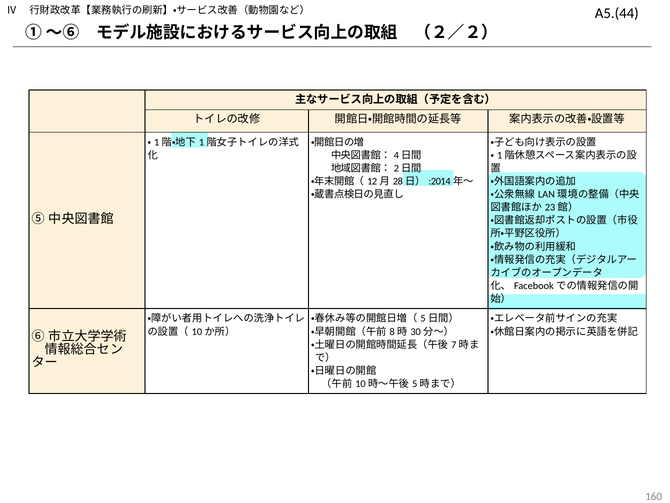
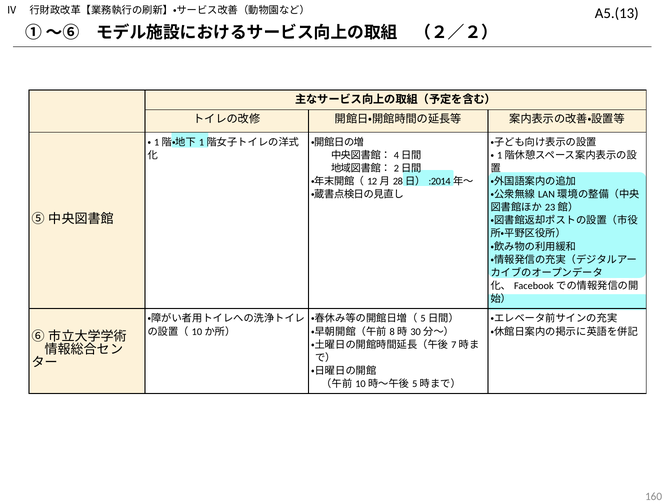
A5.(44: A5.(44 -> A5.(13 (617, 13)
